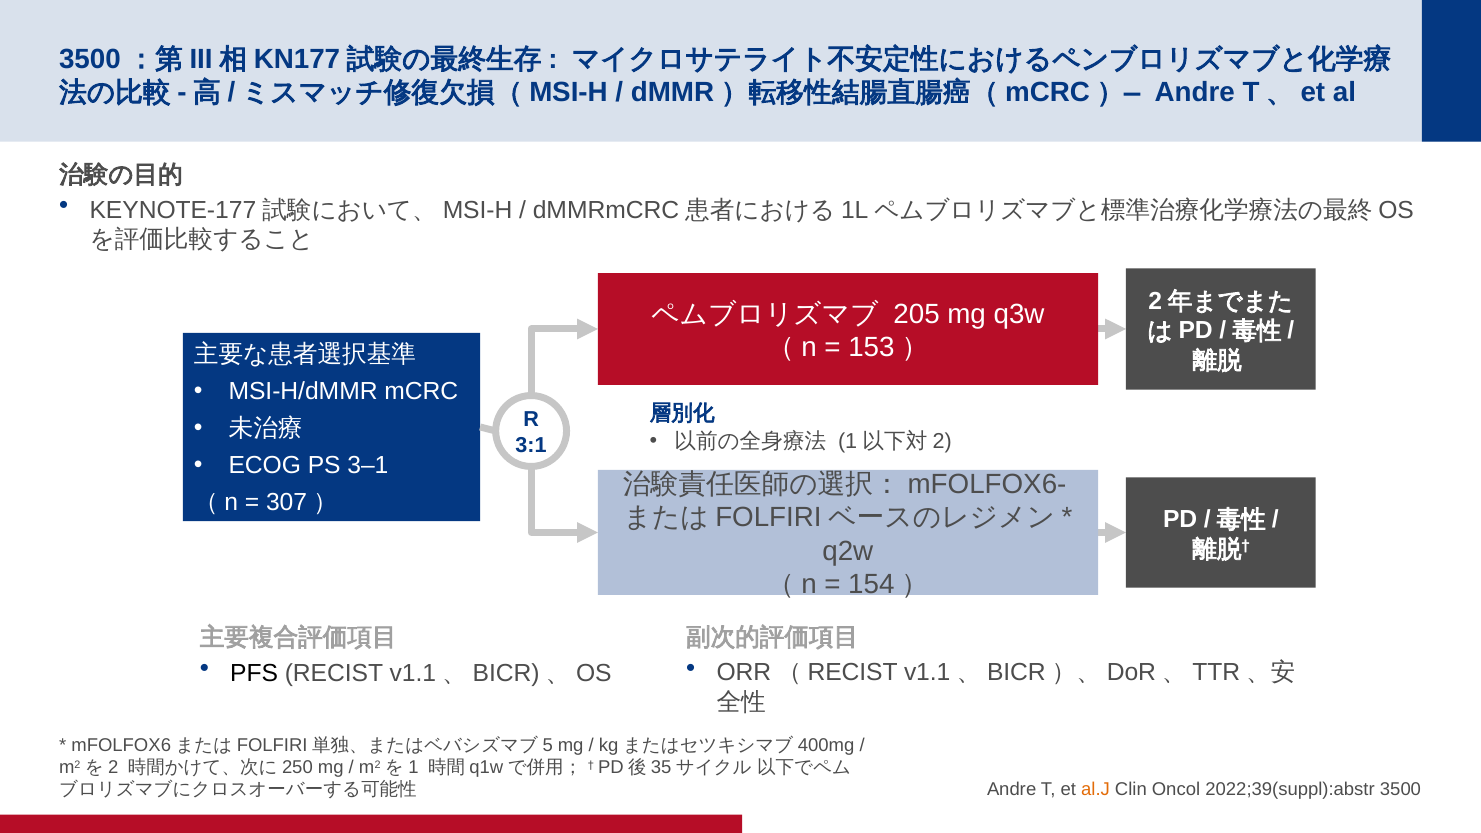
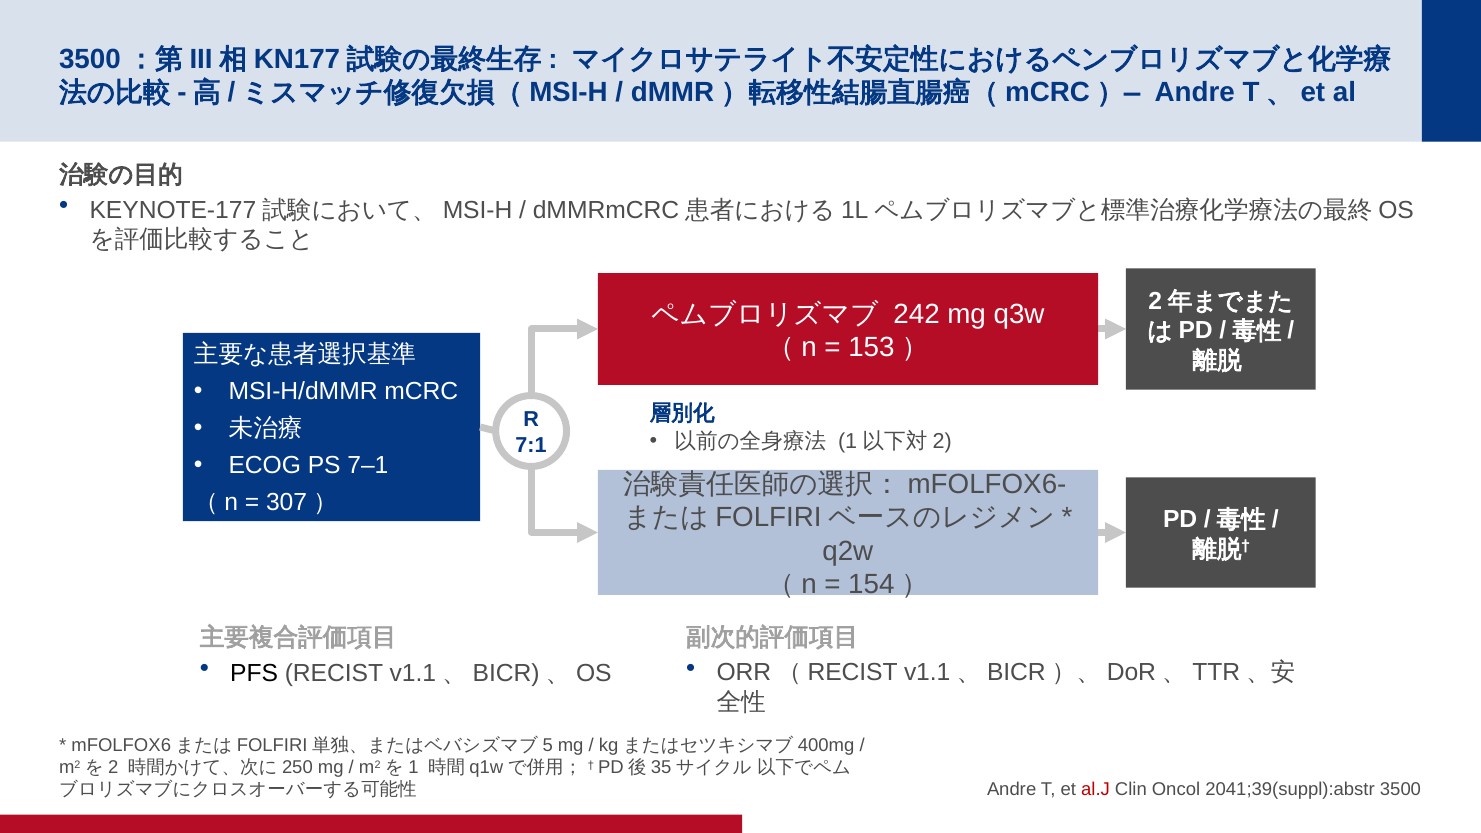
205: 205 -> 242 (917, 314)
3:1: 3:1 -> 7:1 (531, 445)
3–1: 3–1 -> 7–1 (368, 466)
al.J colour: orange -> red (1095, 790)
2022;39(suppl):abstr: 2022;39(suppl):abstr -> 2041;39(suppl):abstr (1290, 790)
